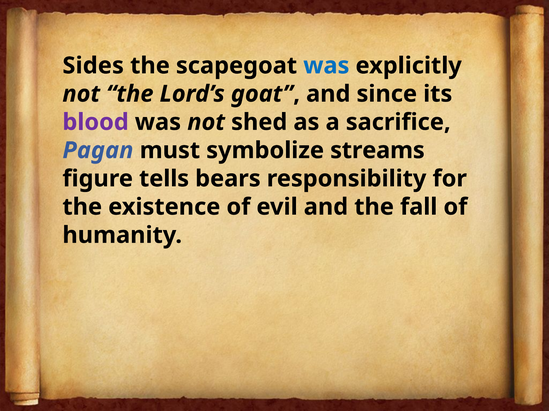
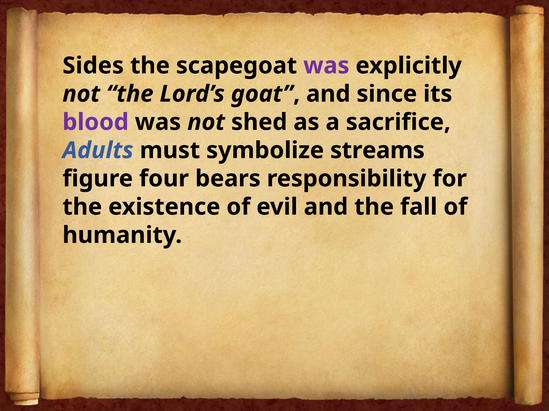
was colour: blue -> purple (326, 66)
Pagan: Pagan -> Adults (98, 151)
tells: tells -> four (164, 179)
